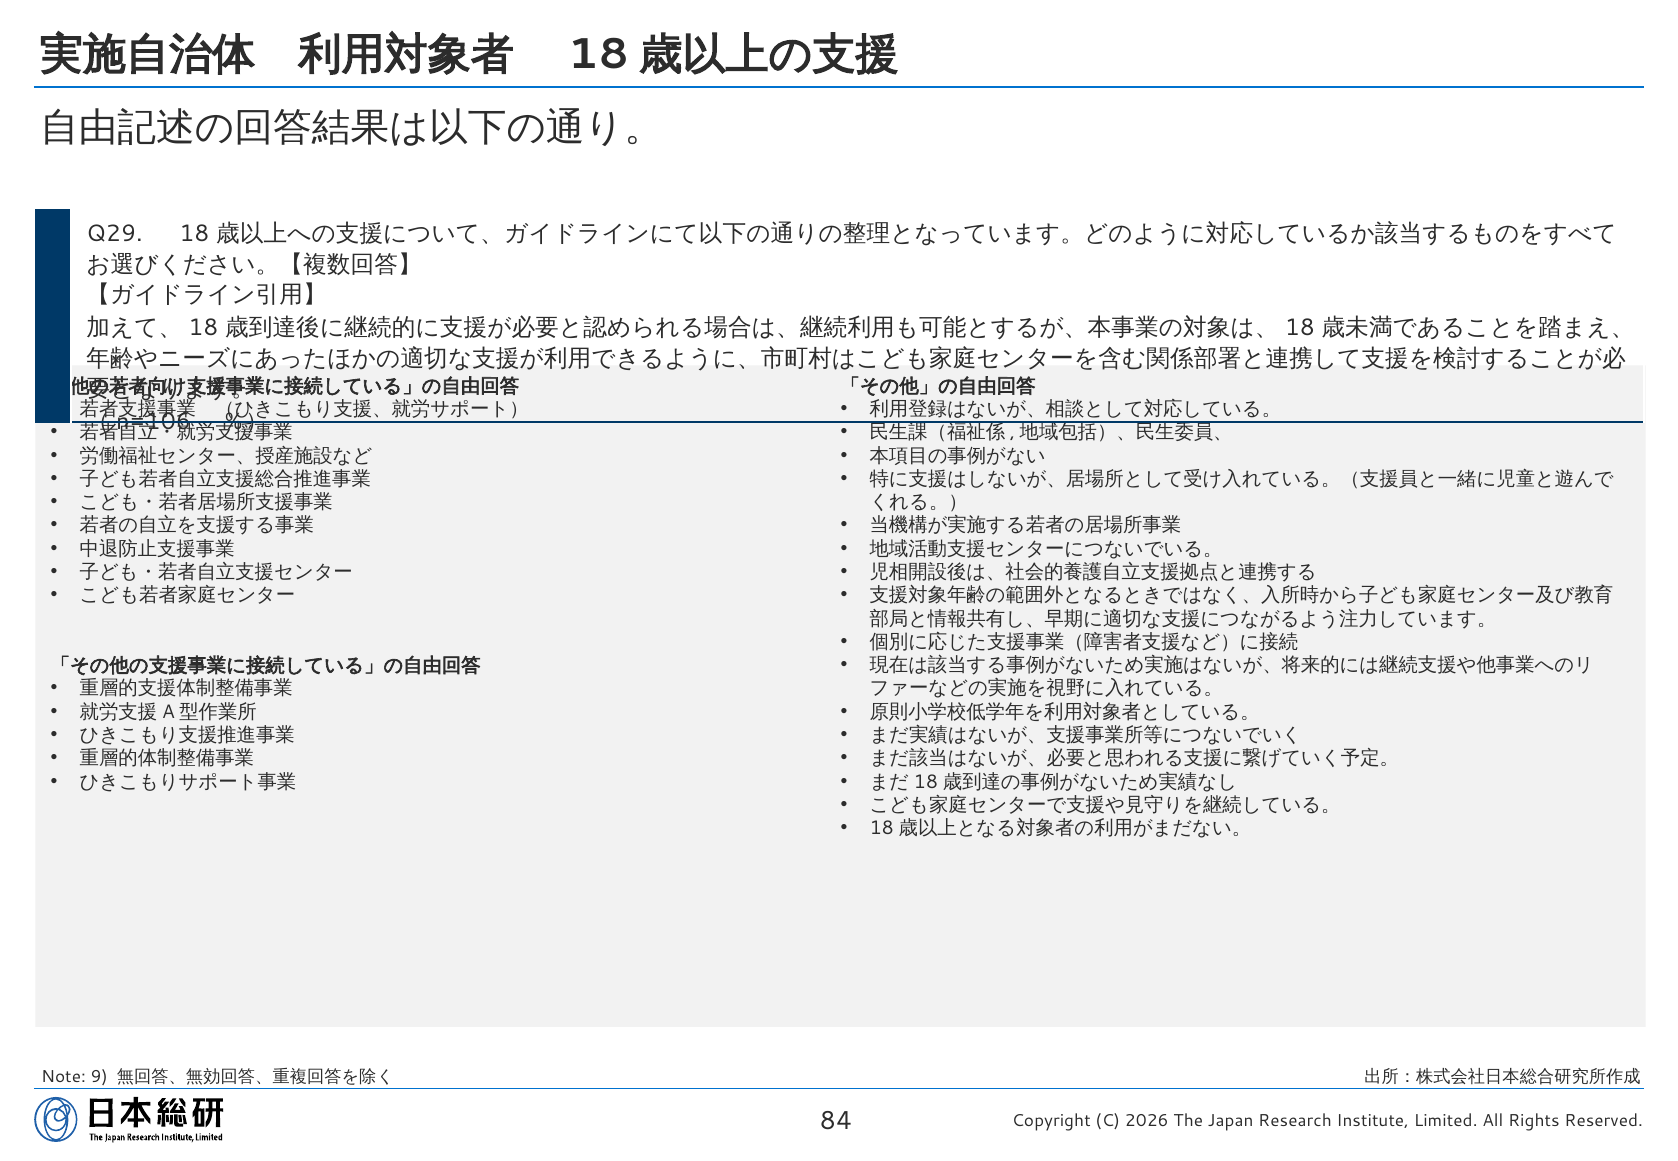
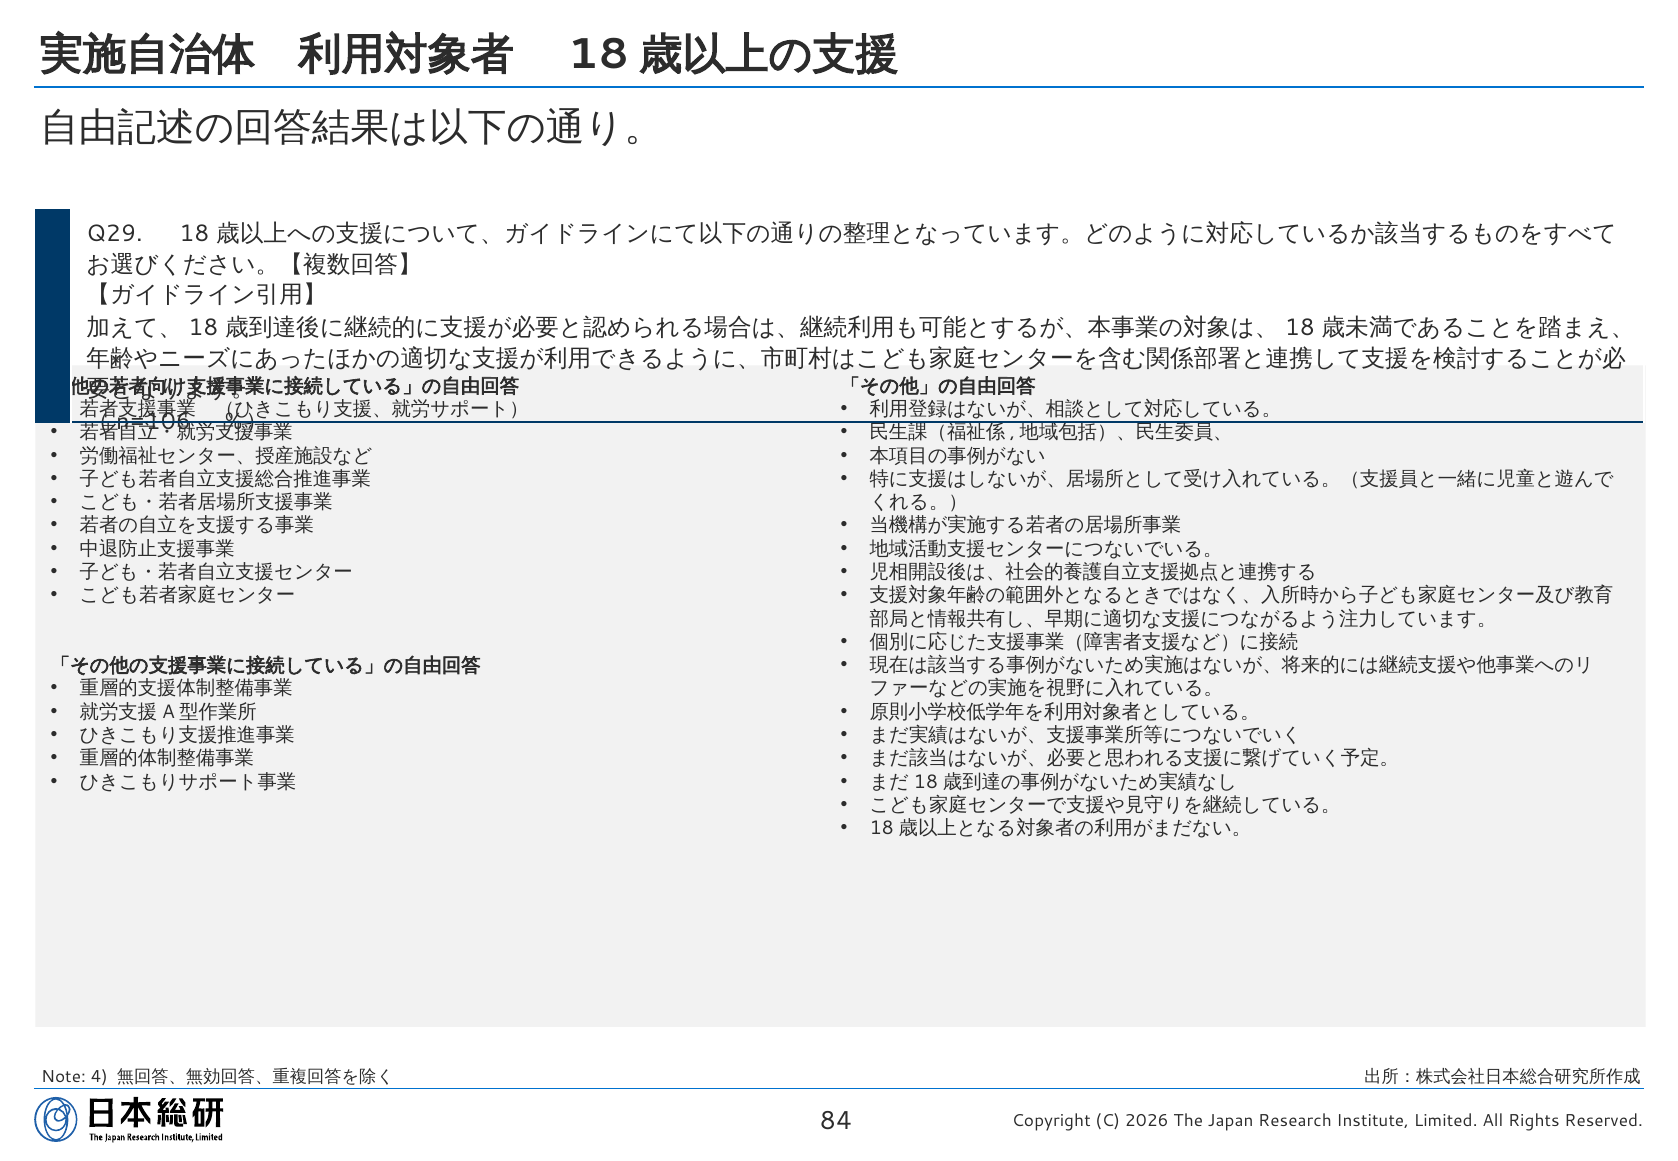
9: 9 -> 4 (99, 1078)
